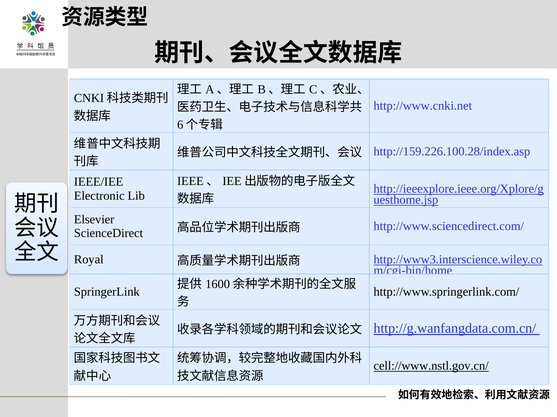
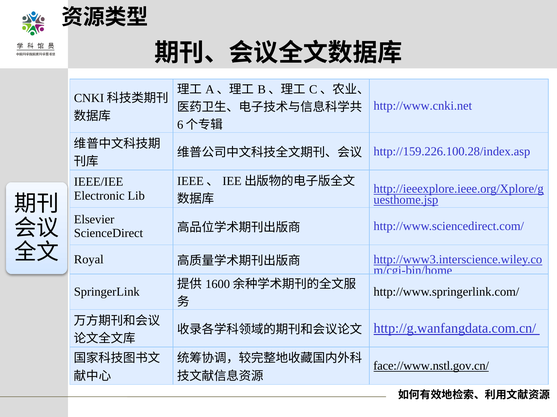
cell://www.nstl.gov.cn/: cell://www.nstl.gov.cn/ -> face://www.nstl.gov.cn/ (431, 366)
